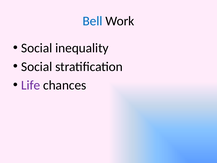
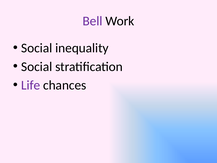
Bell colour: blue -> purple (93, 21)
